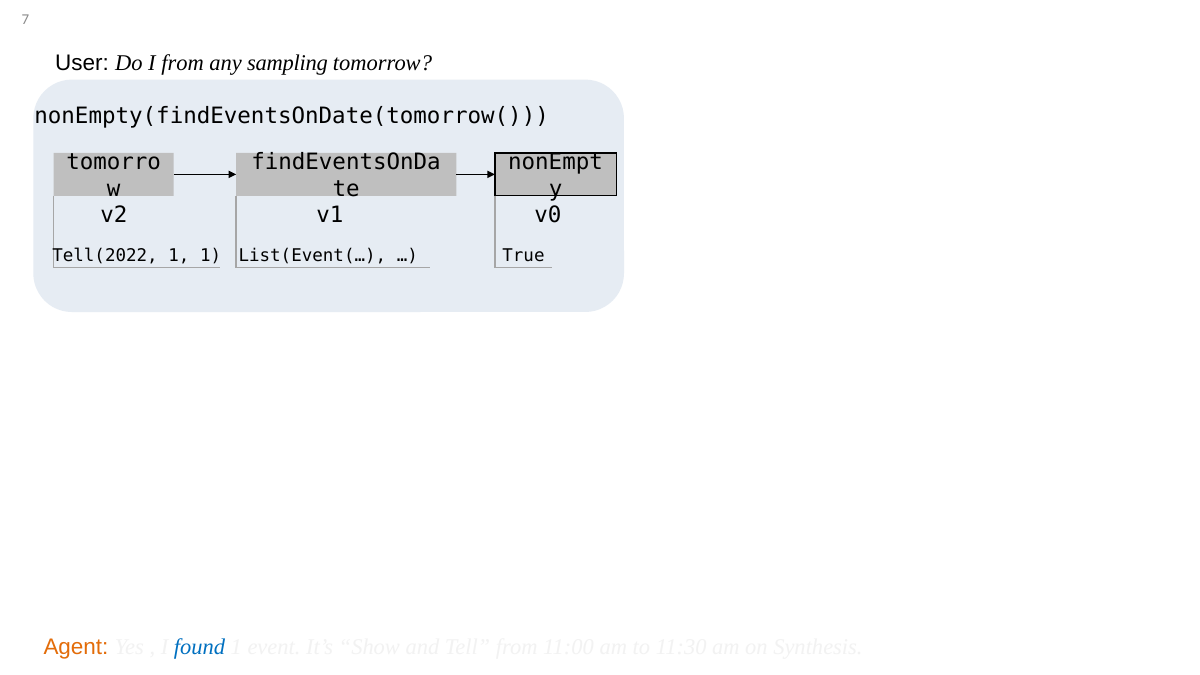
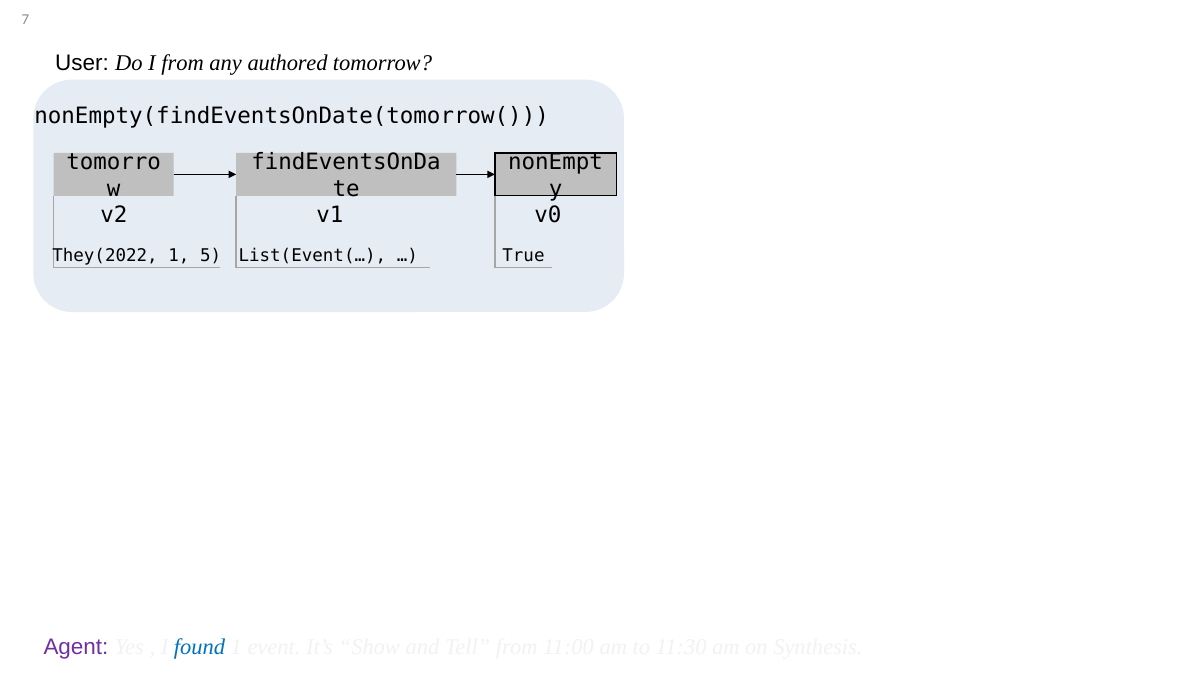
sampling: sampling -> authored (288, 63)
Tell(2022: Tell(2022 -> They(2022 (105, 256)
1 1: 1 -> 5 (211, 256)
Agent colour: orange -> purple (76, 647)
